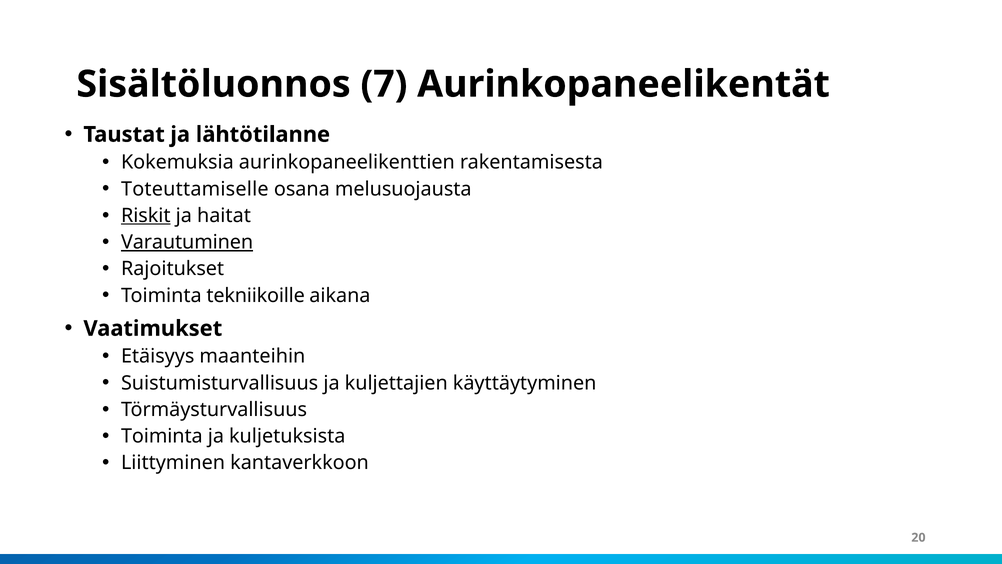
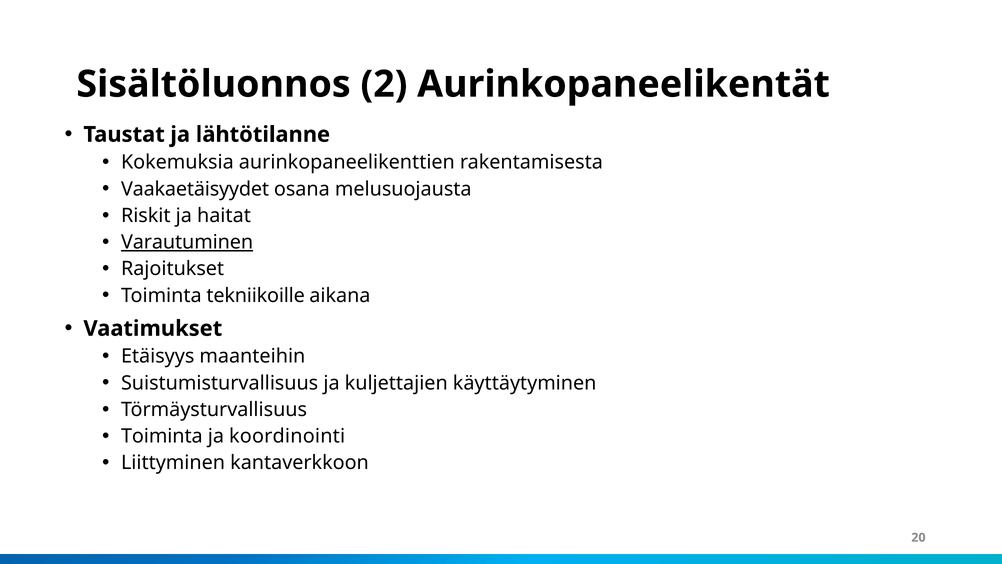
7: 7 -> 2 (384, 84)
Toteuttamiselle: Toteuttamiselle -> Vaakaetäisyydet (195, 189)
Riskit underline: present -> none (146, 215)
kuljetuksista: kuljetuksista -> koordinointi (287, 436)
